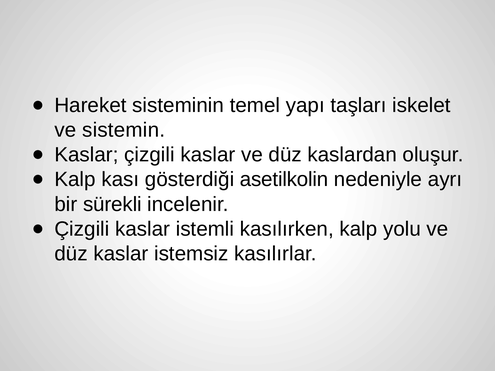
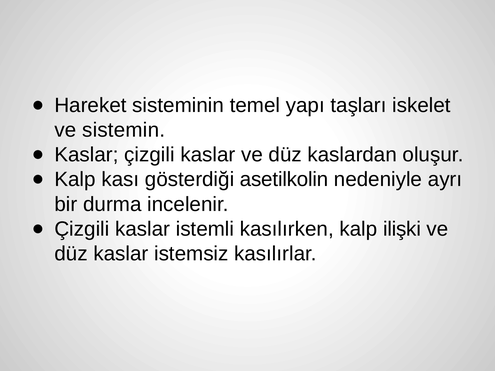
sürekli: sürekli -> durma (112, 204)
yolu: yolu -> ilişki (402, 229)
